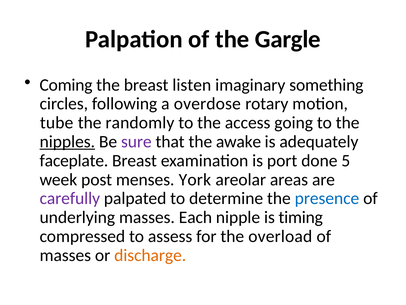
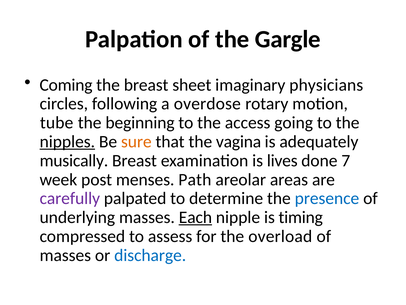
listen: listen -> sheet (192, 85)
something: something -> physicians (326, 85)
randomly: randomly -> beginning (140, 123)
sure colour: purple -> orange (136, 141)
awake: awake -> vagina (239, 141)
faceplate: faceplate -> musically (74, 160)
port: port -> lives (282, 160)
5: 5 -> 7 (346, 160)
York: York -> Path (195, 179)
Each underline: none -> present (195, 217)
discharge colour: orange -> blue (150, 255)
